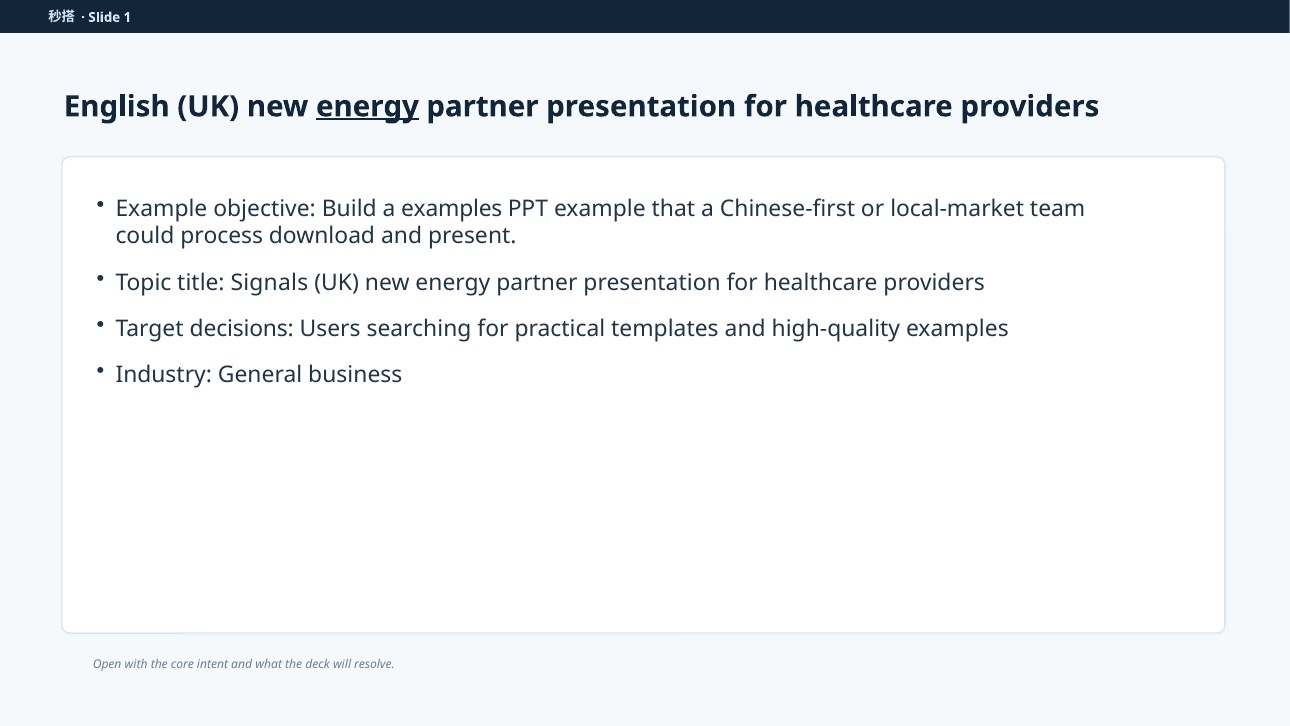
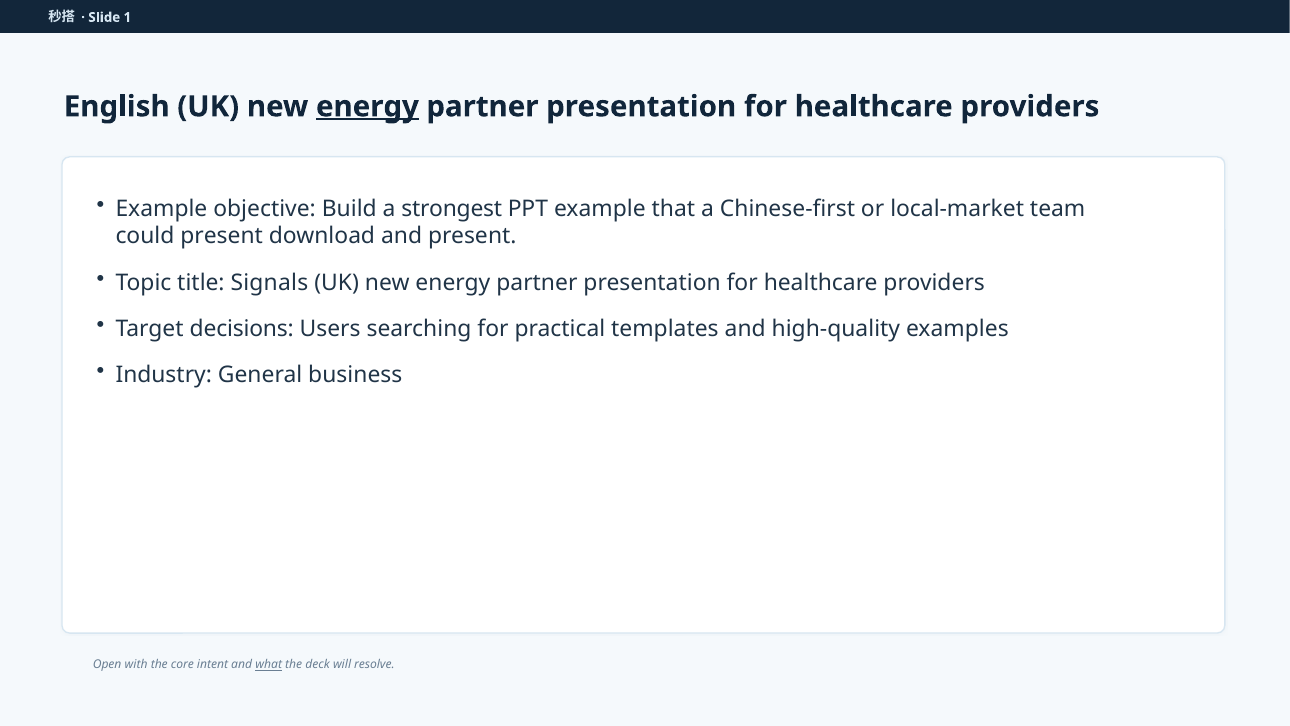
a examples: examples -> strongest (452, 209)
could process: process -> present (222, 236)
what underline: none -> present (269, 665)
